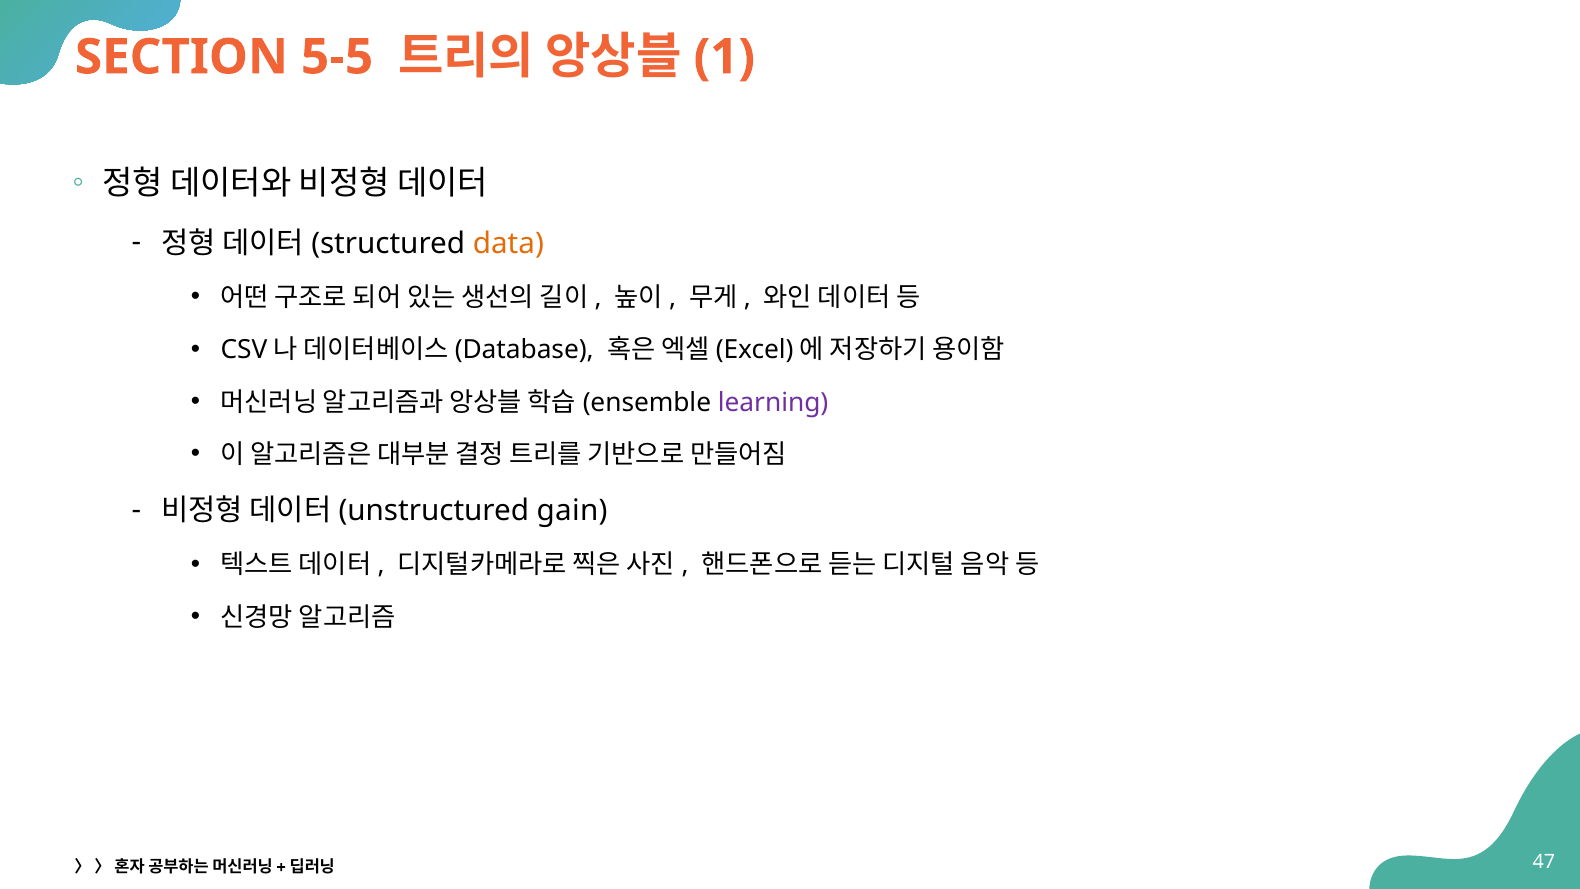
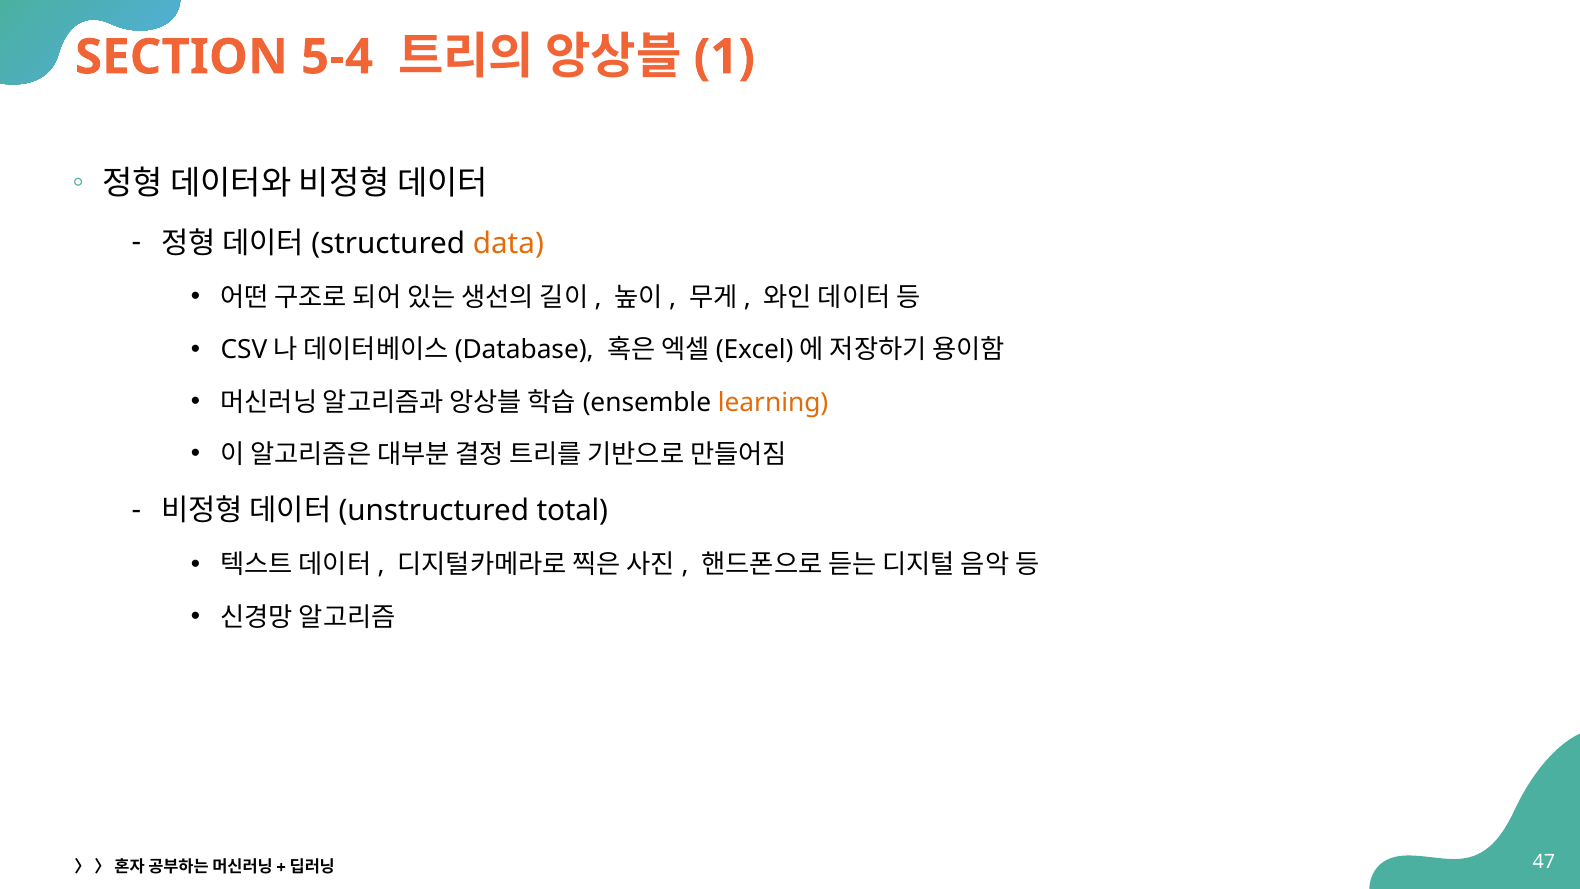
5-5: 5-5 -> 5-4 (337, 57)
learning colour: purple -> orange (773, 402)
gain: gain -> total (572, 511)
